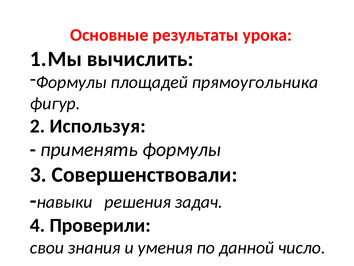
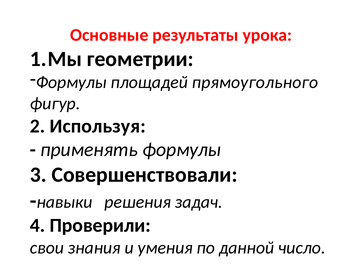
вычислить: вычислить -> геометрии (140, 59)
прямоугольника: прямоугольника -> прямоугольного (255, 82)
